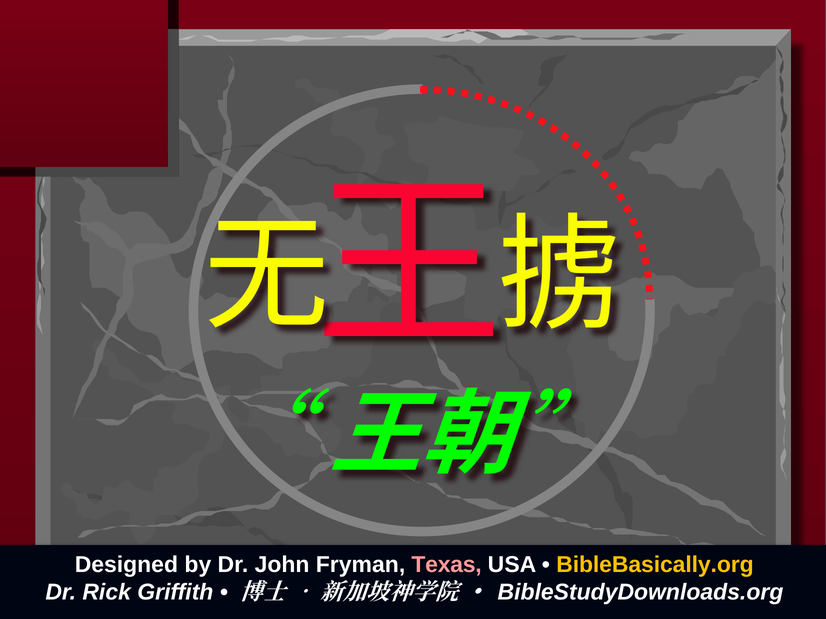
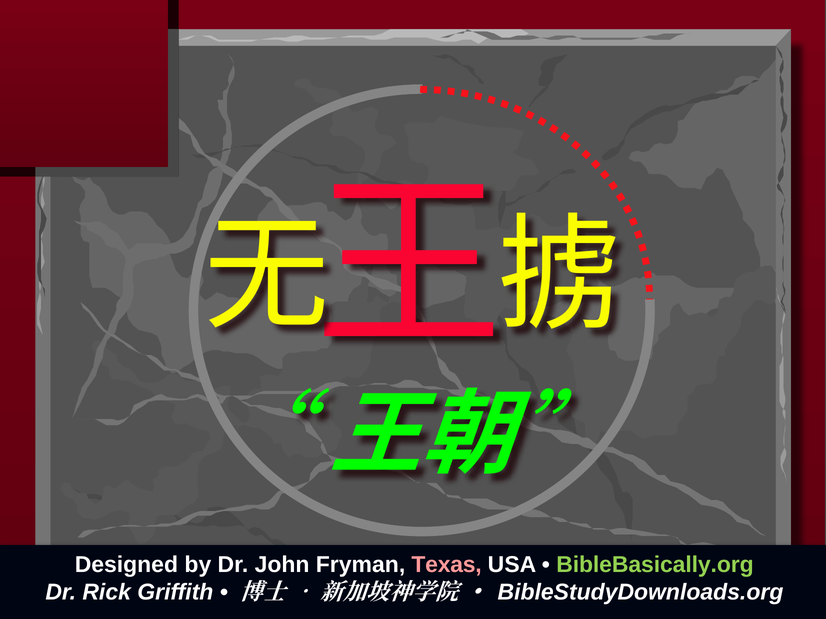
BibleBasically.org colour: yellow -> light green (655, 565)
